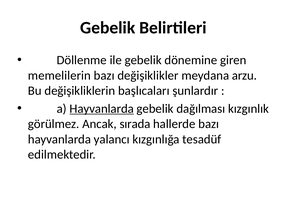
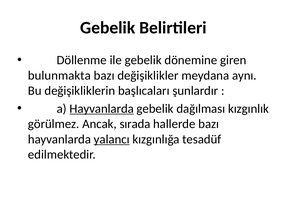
memelilerin: memelilerin -> bulunmakta (59, 76)
arzu: arzu -> aynı (244, 76)
yalancı underline: none -> present (112, 139)
